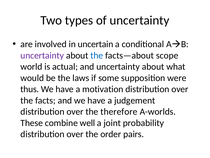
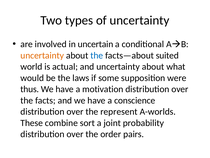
uncertainty colour: purple -> orange (42, 55)
scope: scope -> suited (167, 55)
judgement: judgement -> conscience (135, 100)
therefore: therefore -> represent (119, 111)
well: well -> sort (87, 123)
